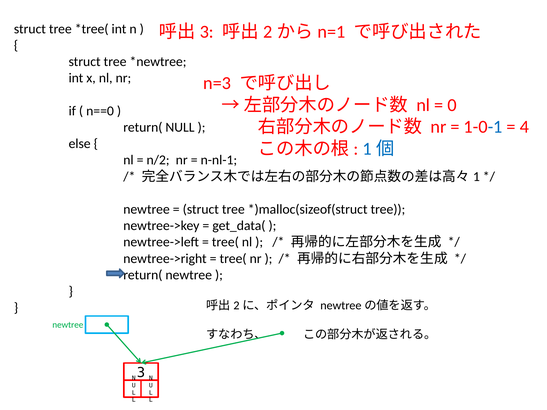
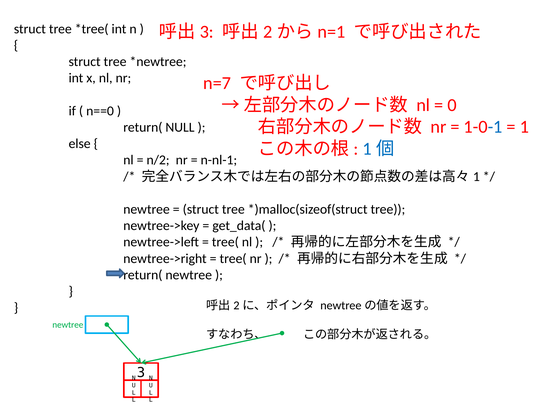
n=3: n=3 -> n=7 (217, 83)
4: 4 -> 1 (524, 127)
